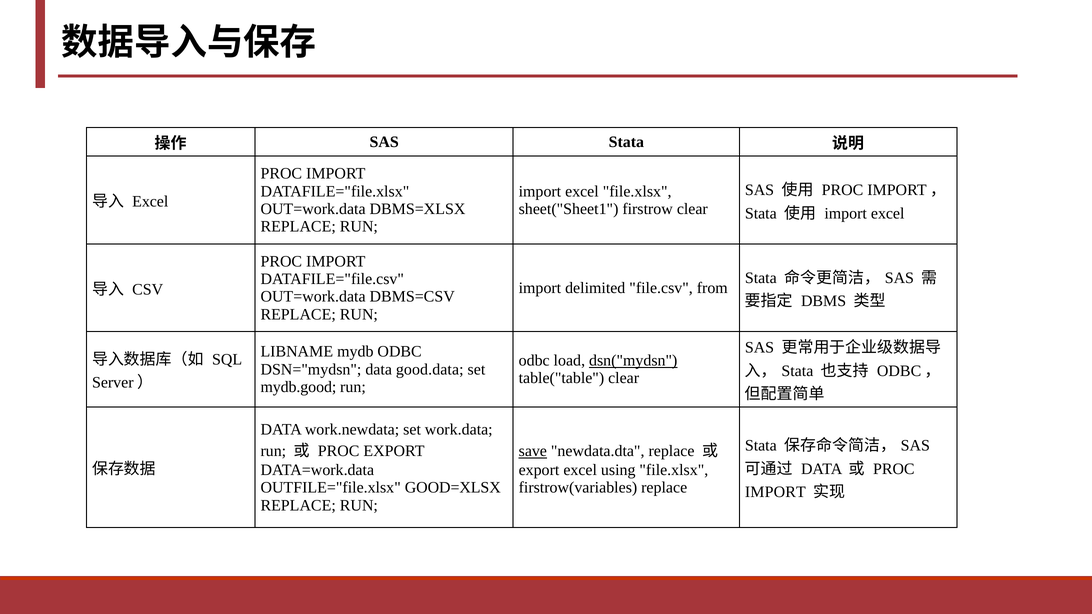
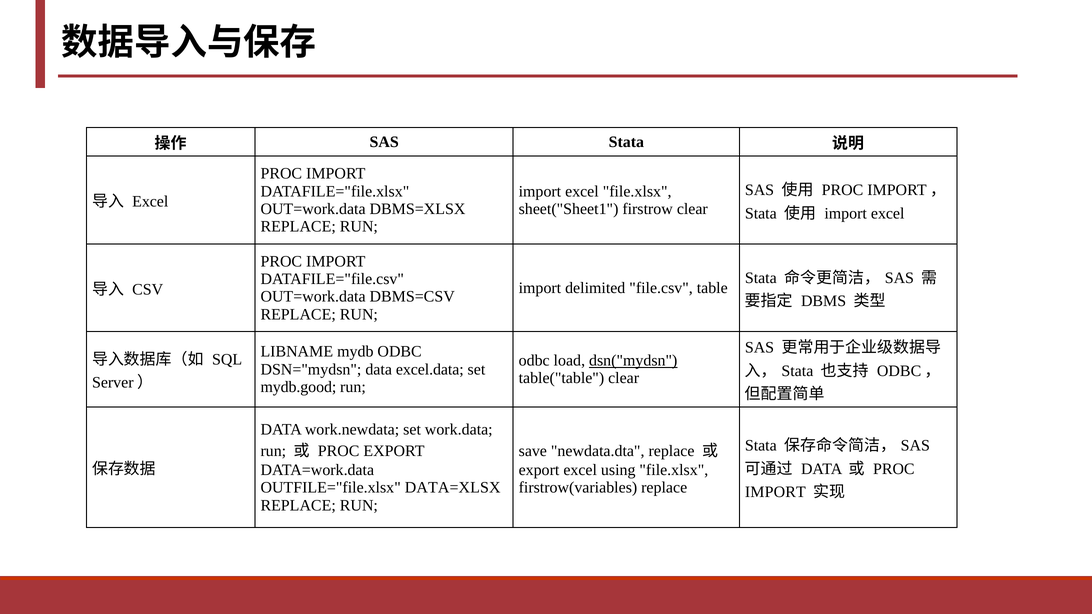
from: from -> table (712, 288)
good.data: good.data -> excel.data (430, 369)
save underline: present -> none (533, 451)
GOOD=XLSX: GOOD=XLSX -> DATA=XLSX (453, 488)
